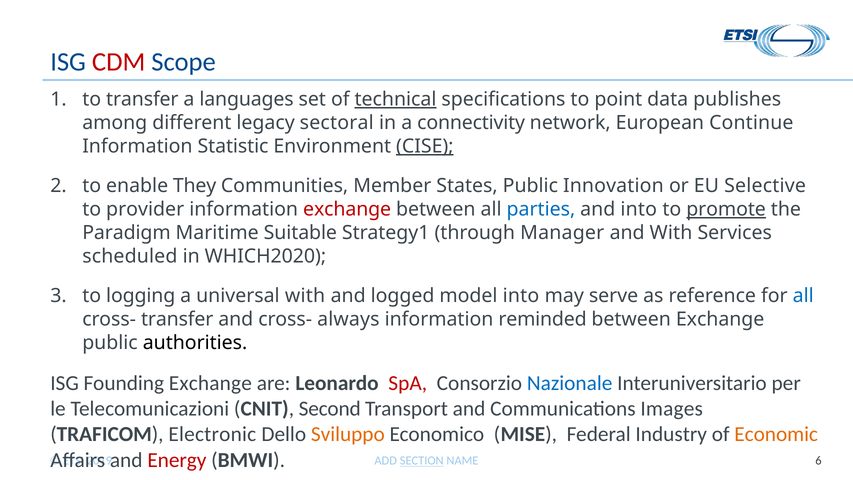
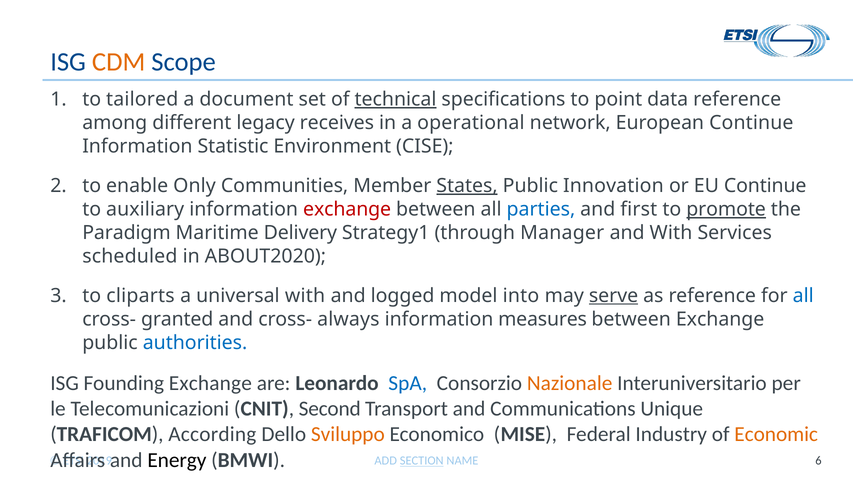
CDM colour: red -> orange (119, 62)
to transfer: transfer -> tailored (142, 99)
languages: languages -> document (246, 99)
data publishes: publishes -> reference (737, 99)
sectoral: sectoral -> receives (337, 123)
connectivity: connectivity -> operational (471, 123)
CISE underline: present -> none (425, 146)
They: They -> Only (194, 186)
States underline: none -> present (467, 186)
EU Selective: Selective -> Continue (765, 186)
provider: provider -> auxiliary (145, 209)
and into: into -> first (639, 209)
Suitable: Suitable -> Delivery (300, 233)
WHICH2020: WHICH2020 -> ABOUT2020 (265, 256)
logging: logging -> cliparts (141, 296)
serve underline: none -> present (614, 296)
cross- transfer: transfer -> granted (177, 319)
reminded: reminded -> measures (543, 319)
authorities colour: black -> blue (195, 342)
SpA colour: red -> blue (408, 383)
Nazionale colour: blue -> orange (570, 383)
Images: Images -> Unique (672, 409)
Electronic: Electronic -> According (212, 434)
Energy colour: red -> black (177, 460)
